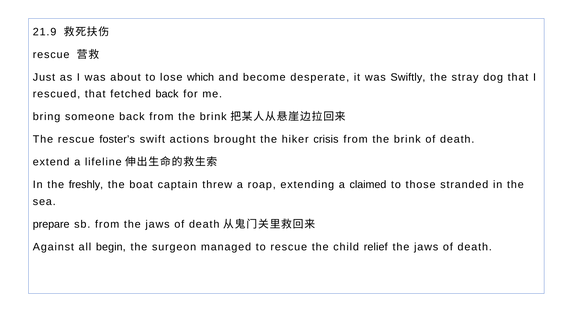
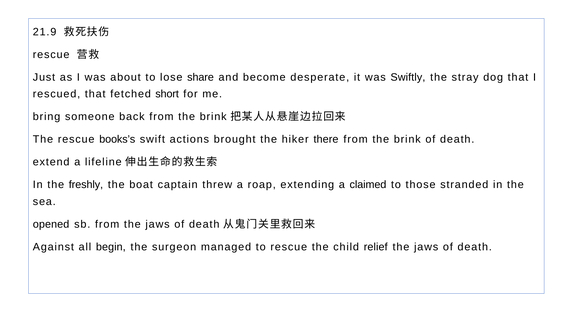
which: which -> share (201, 77)
fetched back: back -> short (167, 94)
foster’s: foster’s -> books’s (117, 139)
crisis: crisis -> there (326, 139)
prepare: prepare -> opened (51, 224)
